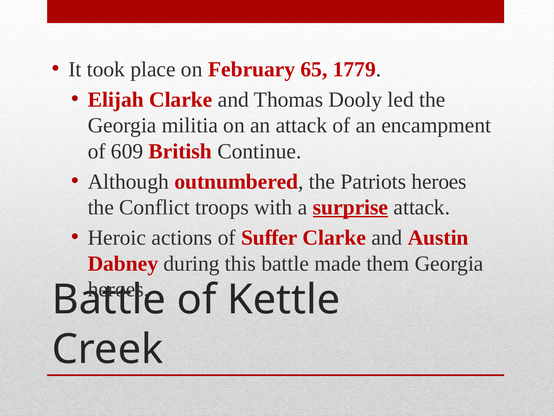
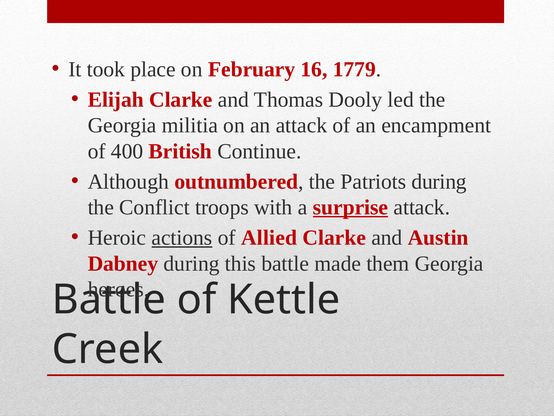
65: 65 -> 16 (314, 69)
609: 609 -> 400 (127, 151)
Patriots heroes: heroes -> during (439, 181)
actions underline: none -> present (182, 237)
Suffer: Suffer -> Allied (269, 237)
